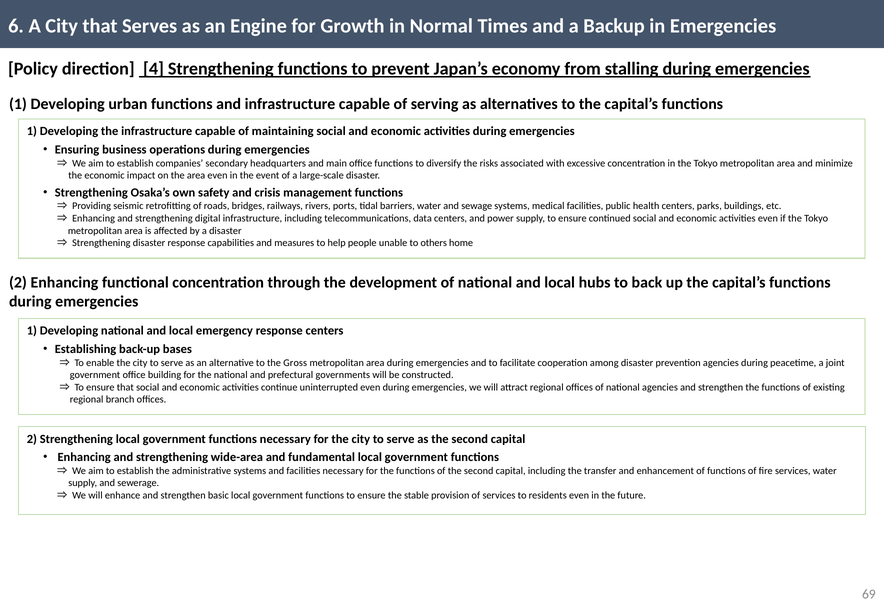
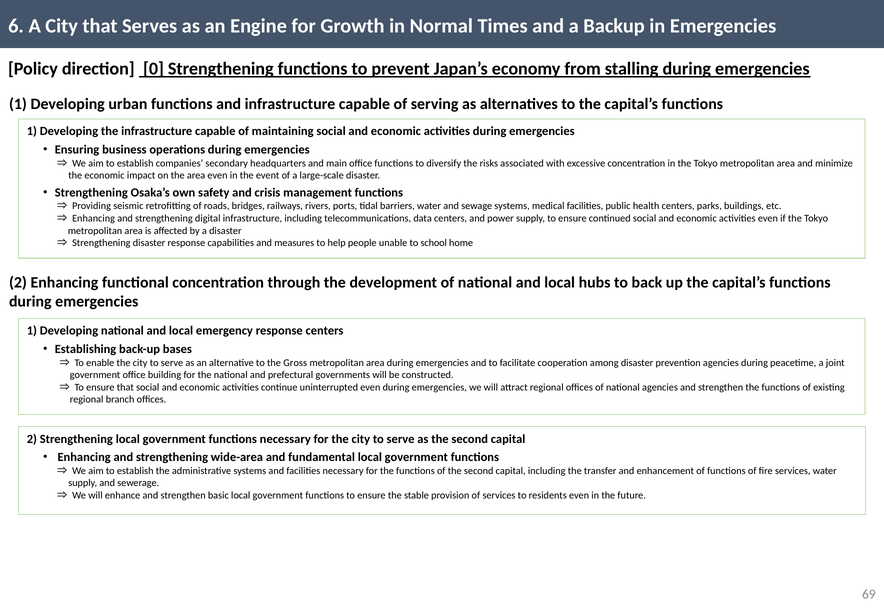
4: 4 -> 0 (154, 69)
others: others -> school (434, 243)
